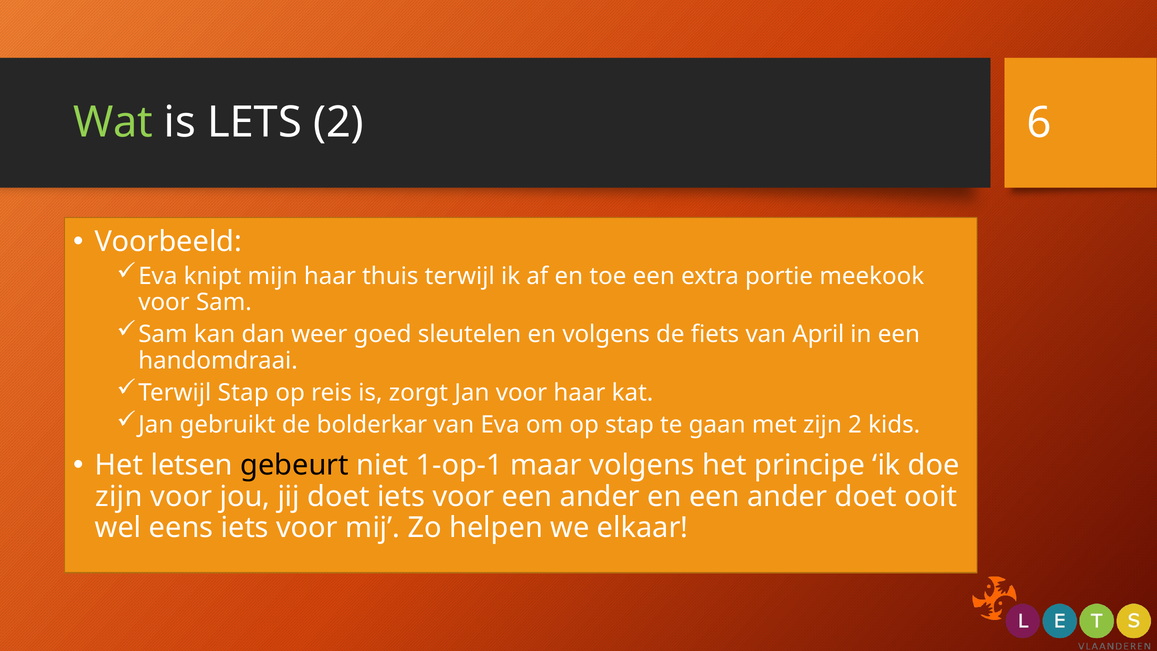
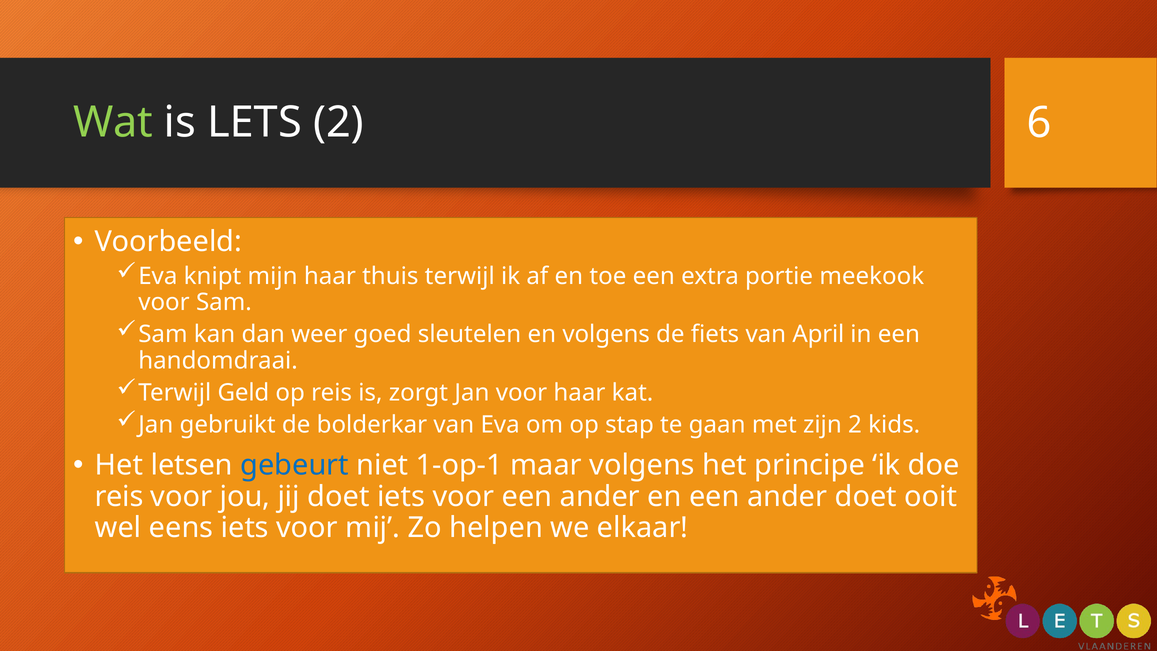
Terwijl Stap: Stap -> Geld (243, 393)
gebeurt colour: black -> blue (295, 465)
zijn: zijn -> reis (119, 497)
